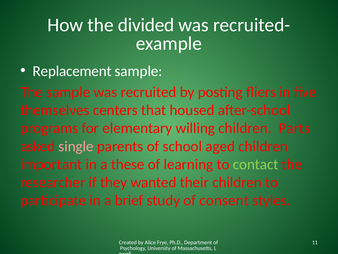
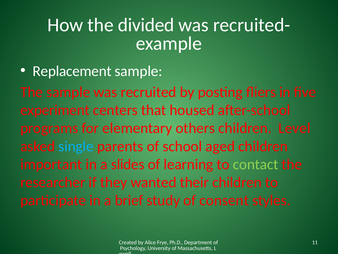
themselves: themselves -> experiment (55, 110)
willing: willing -> others (195, 128)
Parts: Parts -> Level (294, 128)
single colour: pink -> light blue (76, 146)
these: these -> slides (128, 164)
